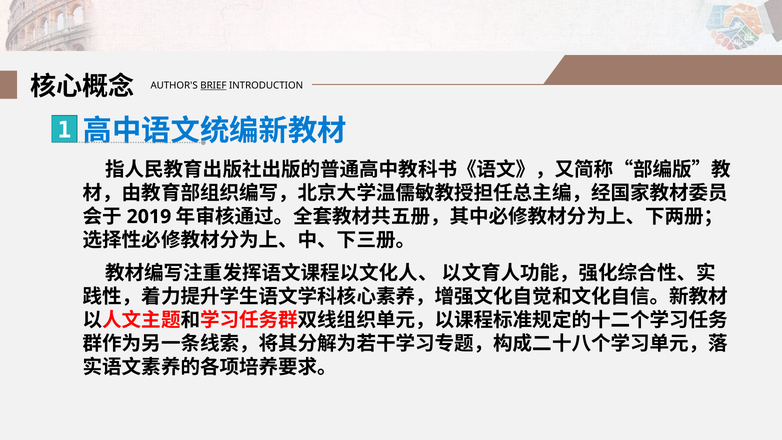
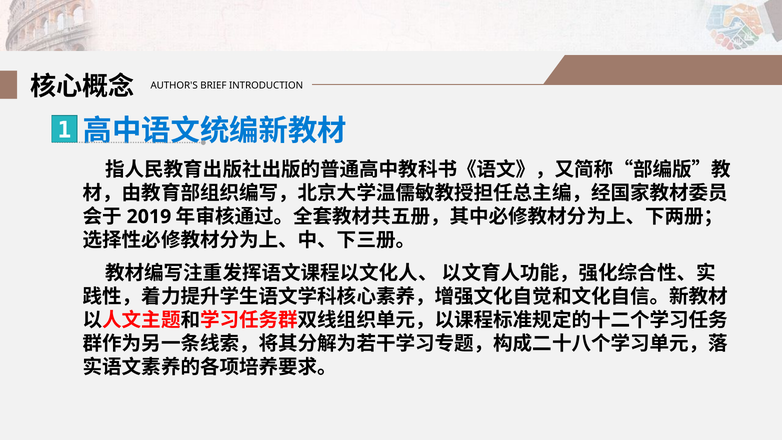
BRIEF underline: present -> none (213, 85)
